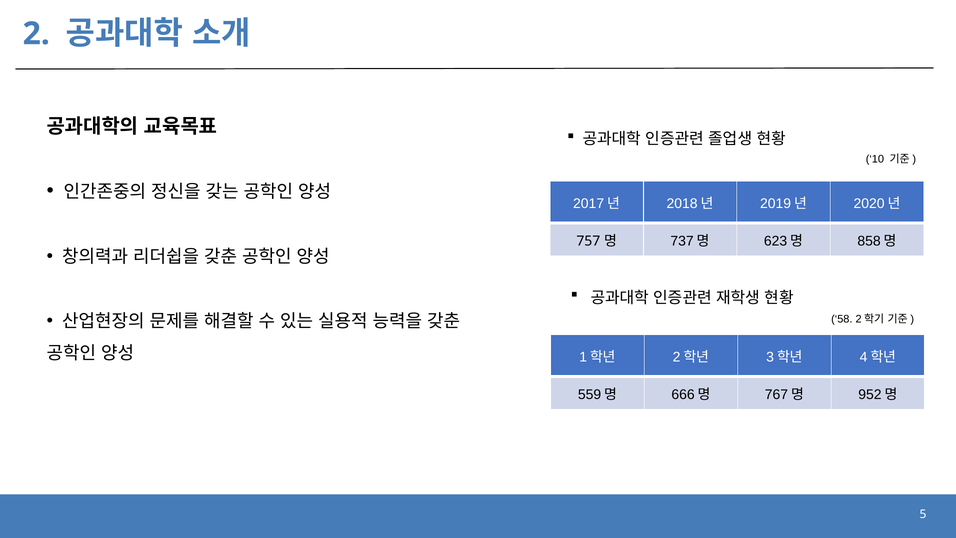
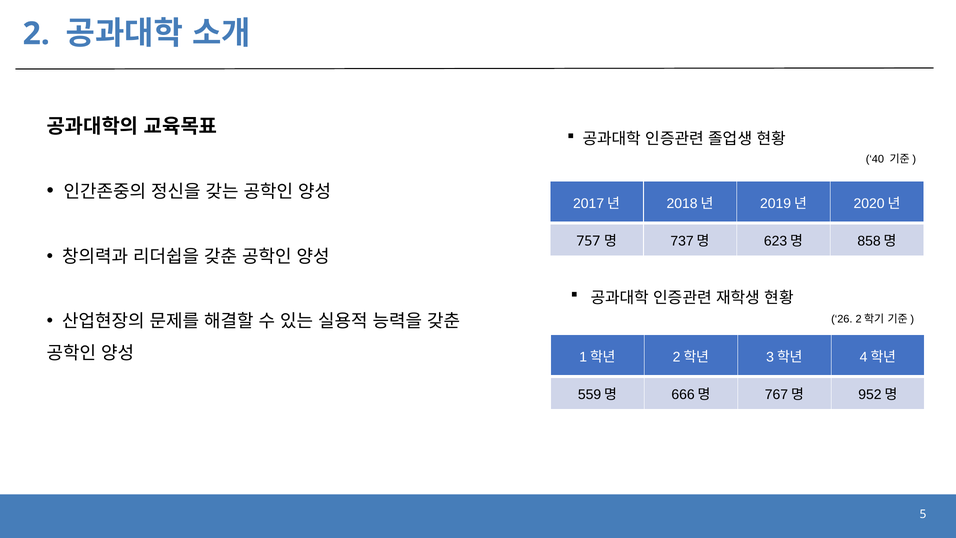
10: 10 -> 40 (875, 159)
58: 58 -> 26 (842, 319)
